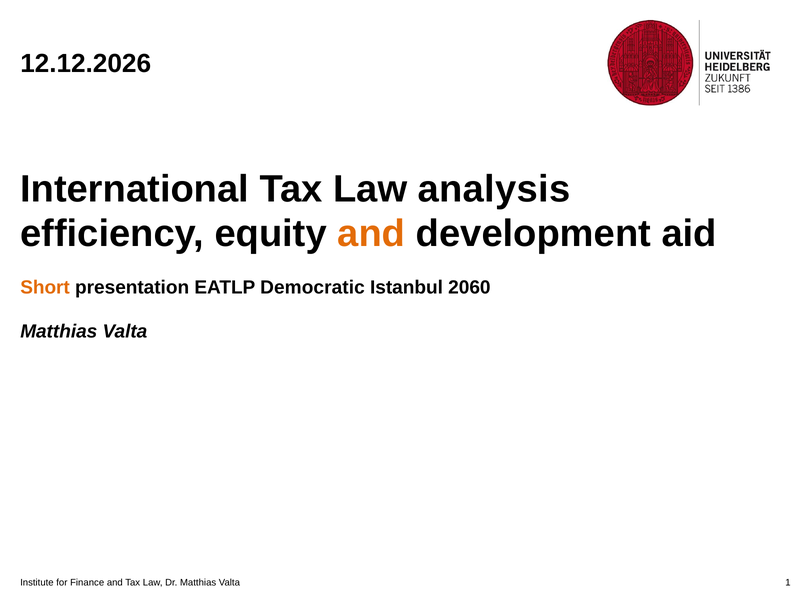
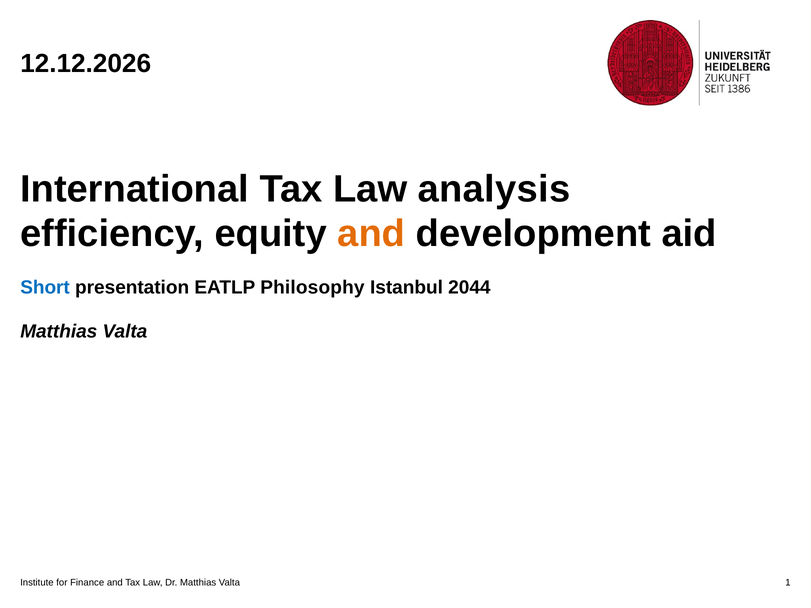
Short colour: orange -> blue (45, 288)
Democratic: Democratic -> Philosophy (312, 288)
2060: 2060 -> 2044 (469, 288)
